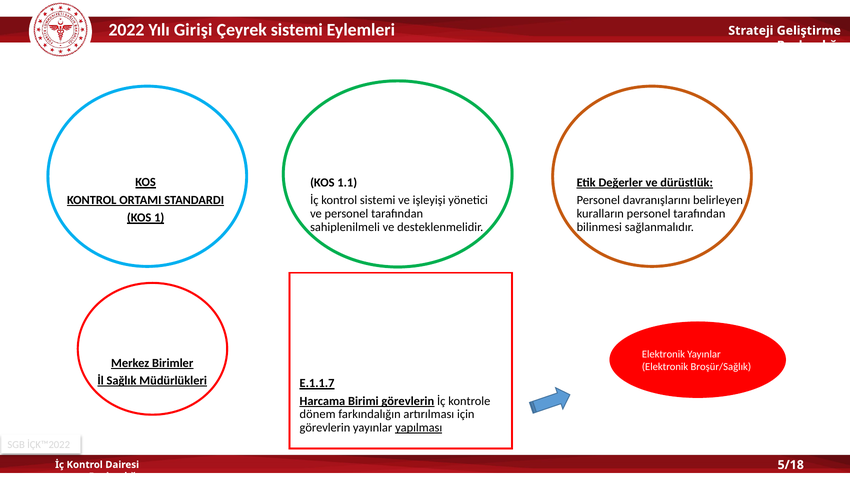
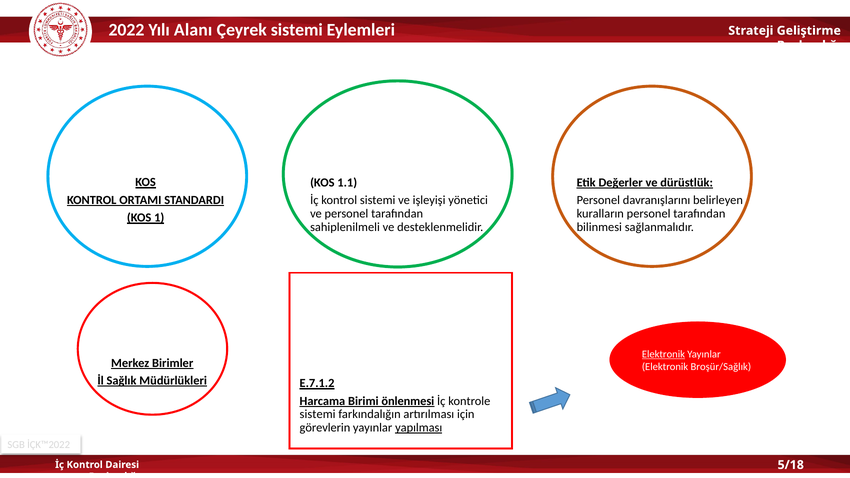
Girişi: Girişi -> Alanı (193, 30)
Elektronik underline: none -> present (663, 354)
E.1.1.7: E.1.1.7 -> E.7.1.2 (317, 383)
Birimi görevlerin: görevlerin -> önlenmesi (408, 401)
dönem: dönem -> sistemi (318, 414)
